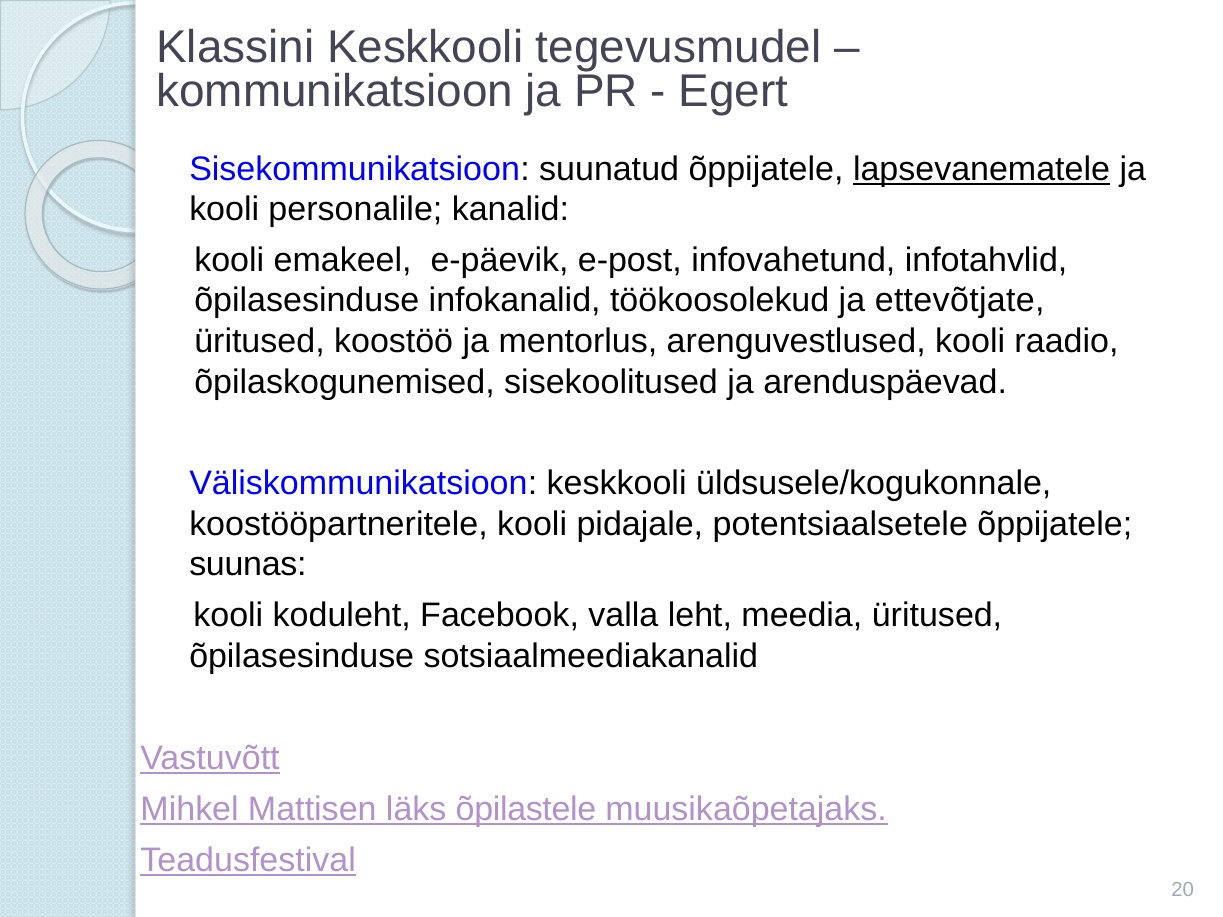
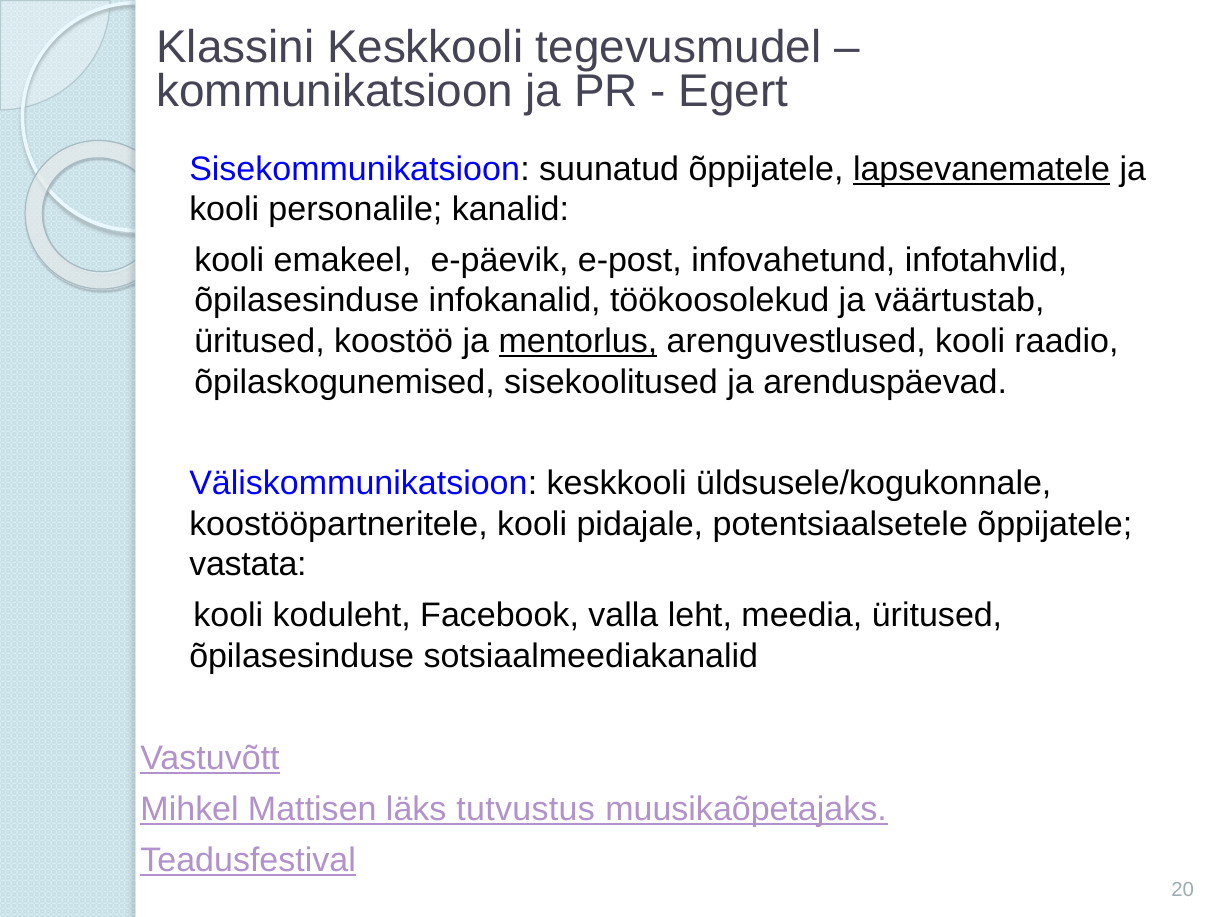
ettevõtjate: ettevõtjate -> väärtustab (960, 301)
mentorlus underline: none -> present (578, 341)
suunas: suunas -> vastata (248, 565)
õpilastele: õpilastele -> tutvustus (526, 810)
